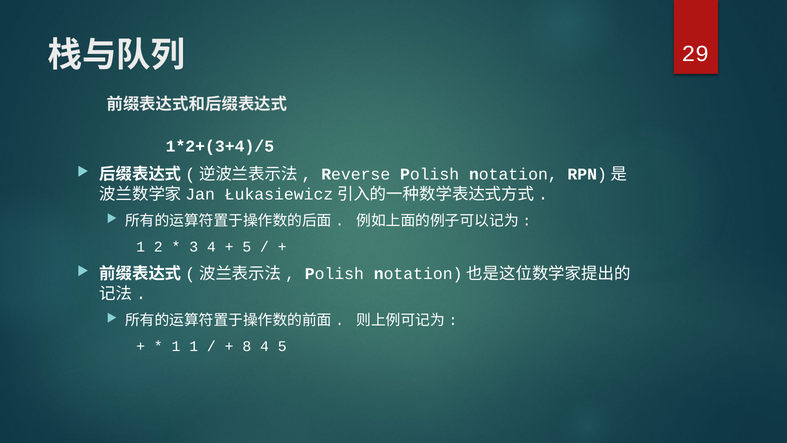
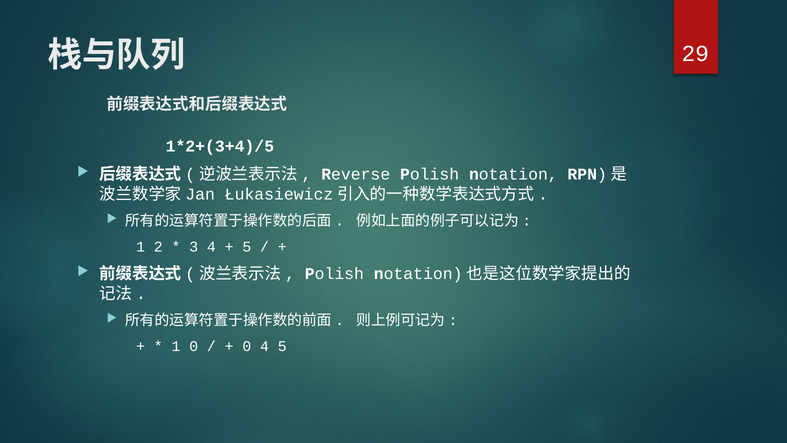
1 1: 1 -> 0 (194, 346)
8: 8 -> 0 (247, 346)
